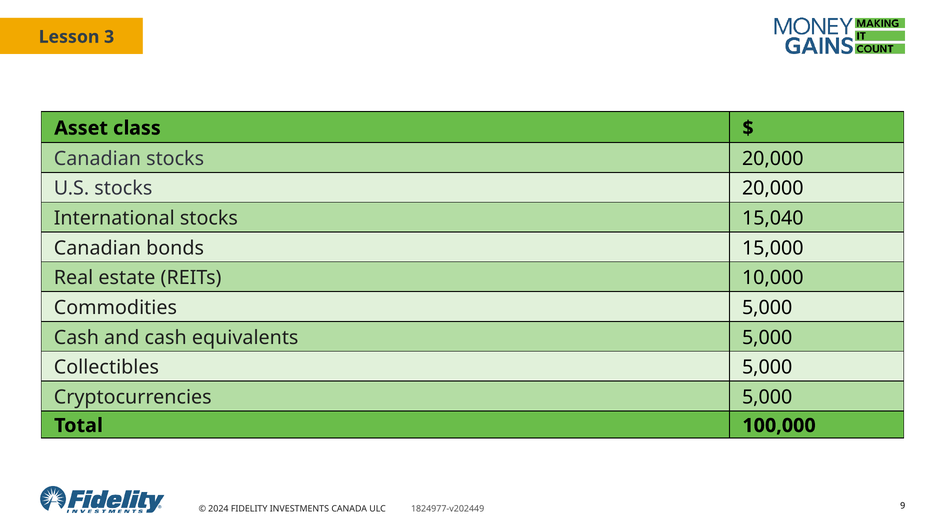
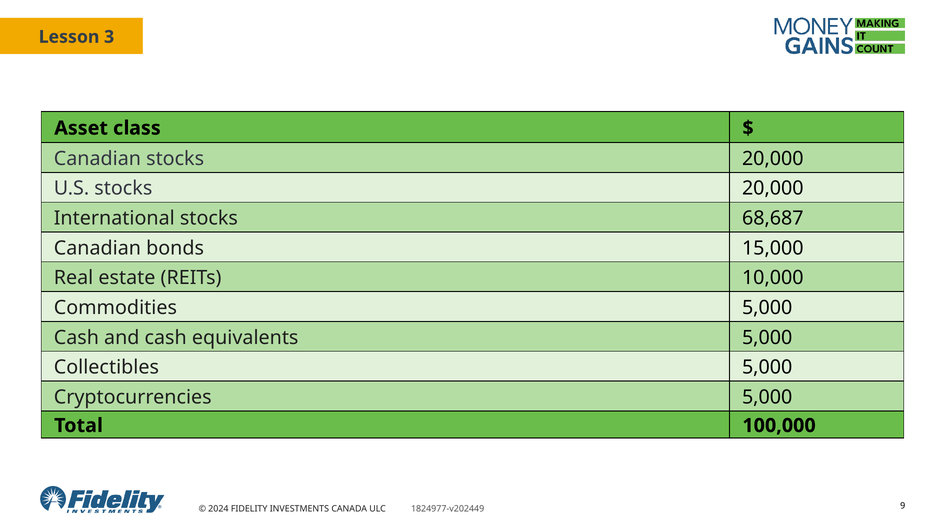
15,040: 15,040 -> 68,687 (773, 219)
